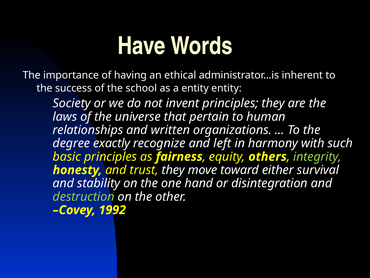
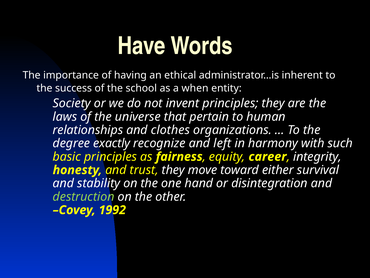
a entity: entity -> when (195, 88)
written: written -> clothes (170, 130)
others: others -> career (268, 156)
integrity colour: light green -> white (317, 156)
